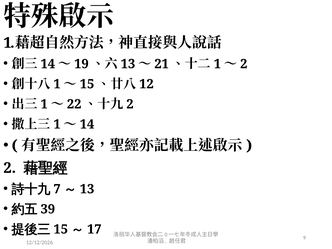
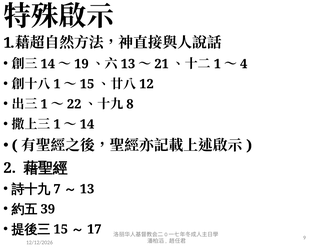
2: 2 -> 4 (244, 64)
2: 2 -> 8 (130, 104)
